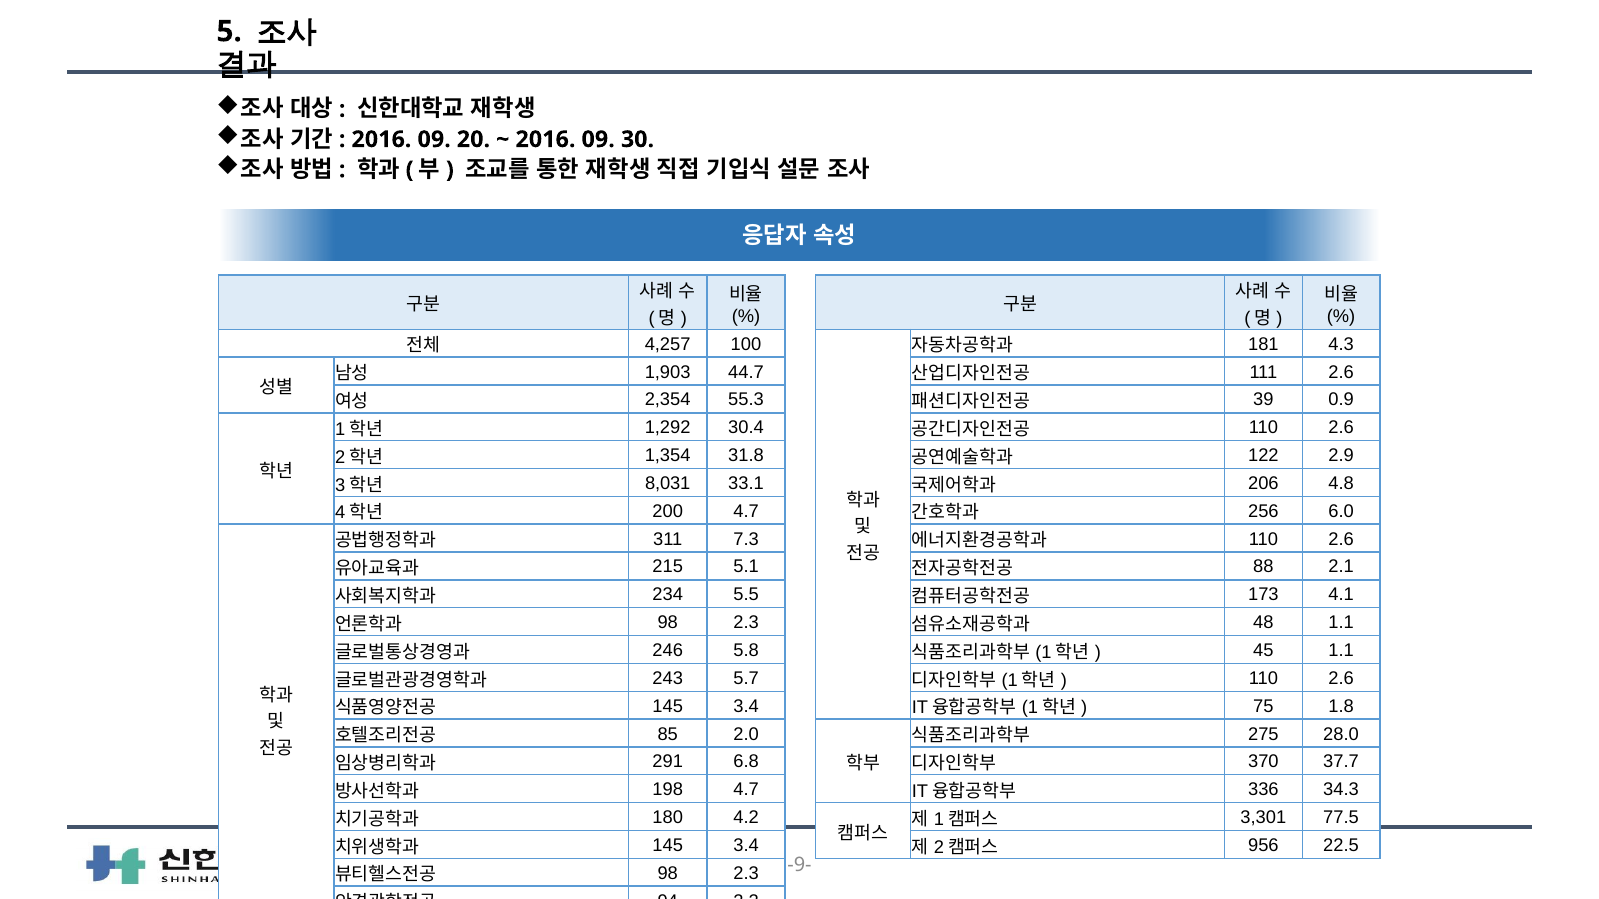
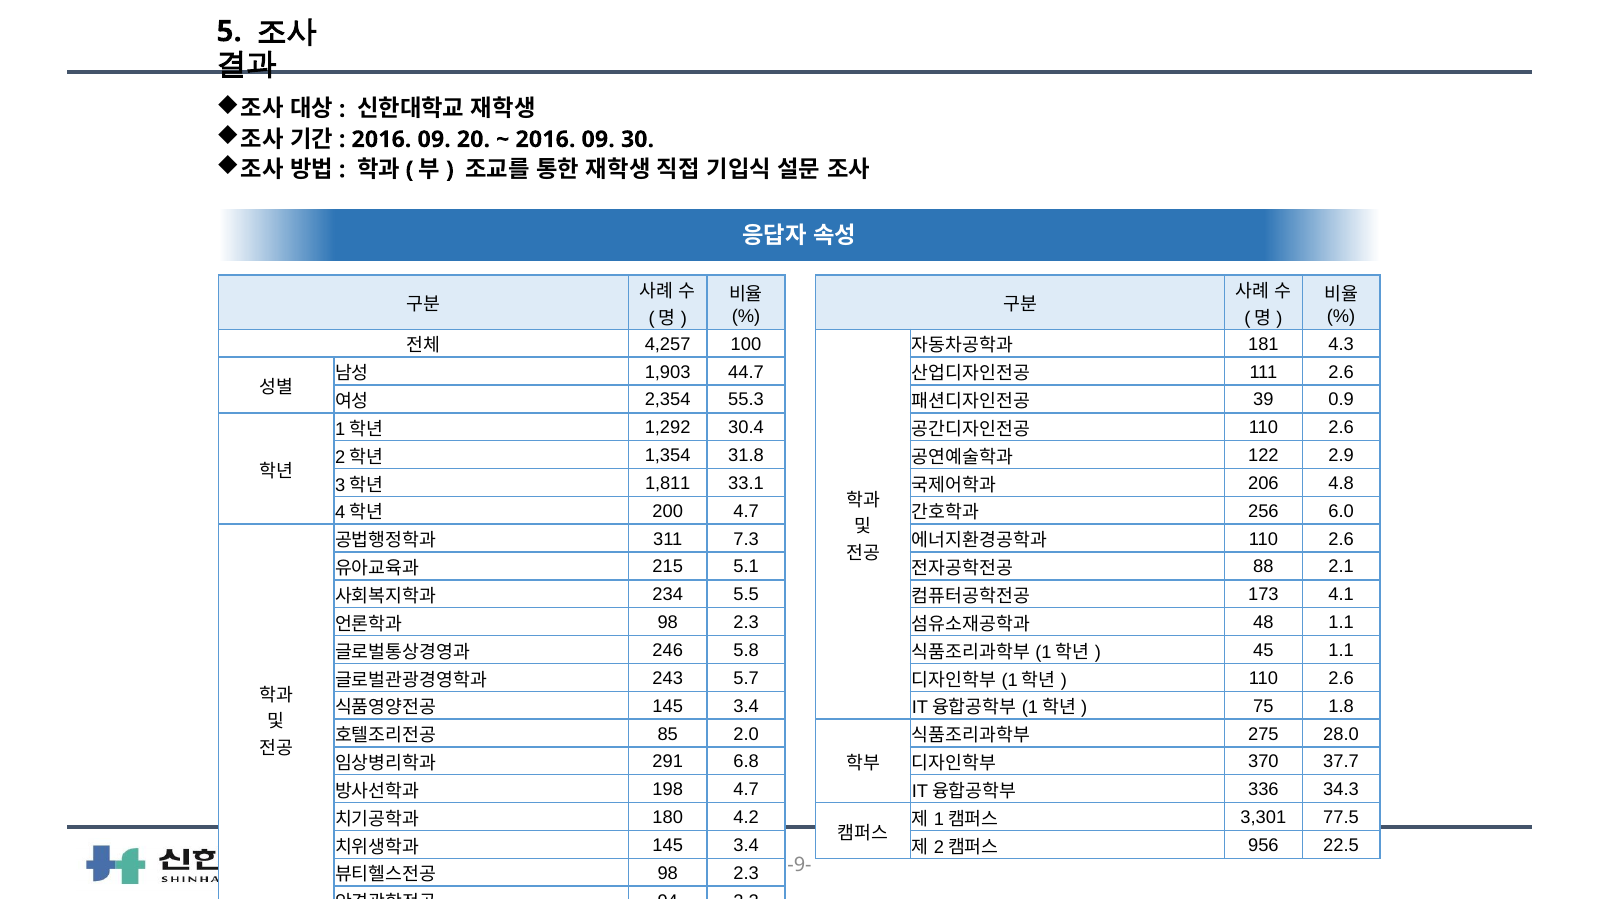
8,031: 8,031 -> 1,811 (668, 484)
